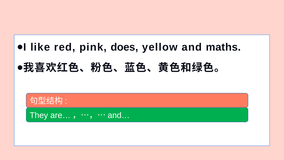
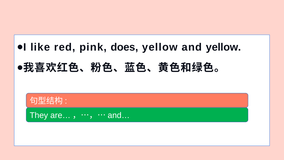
and maths: maths -> yellow (223, 47)
